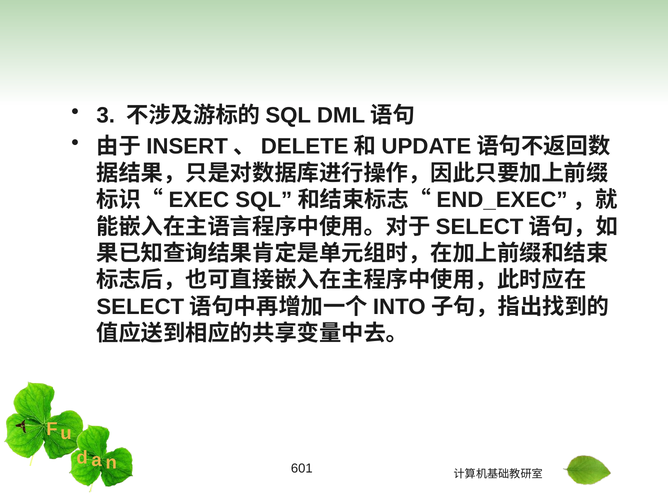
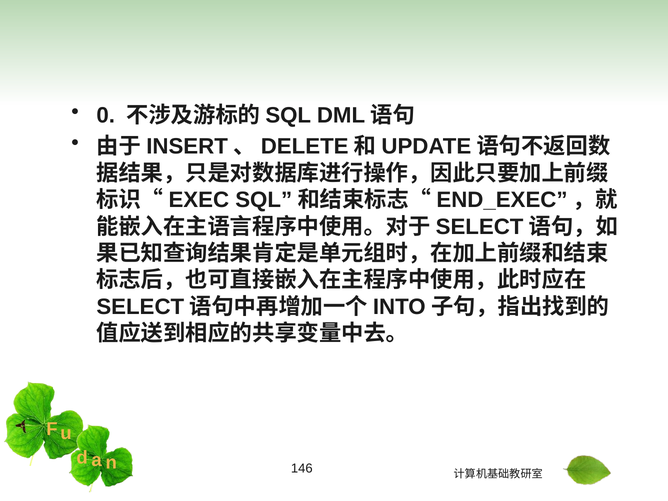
3: 3 -> 0 (106, 115)
601: 601 -> 146 (302, 468)
